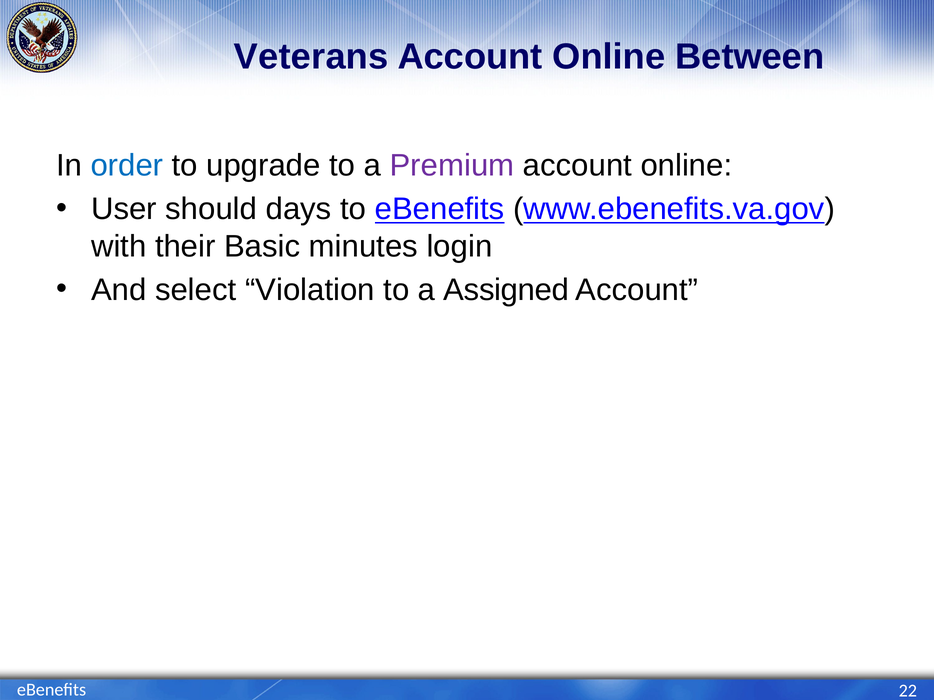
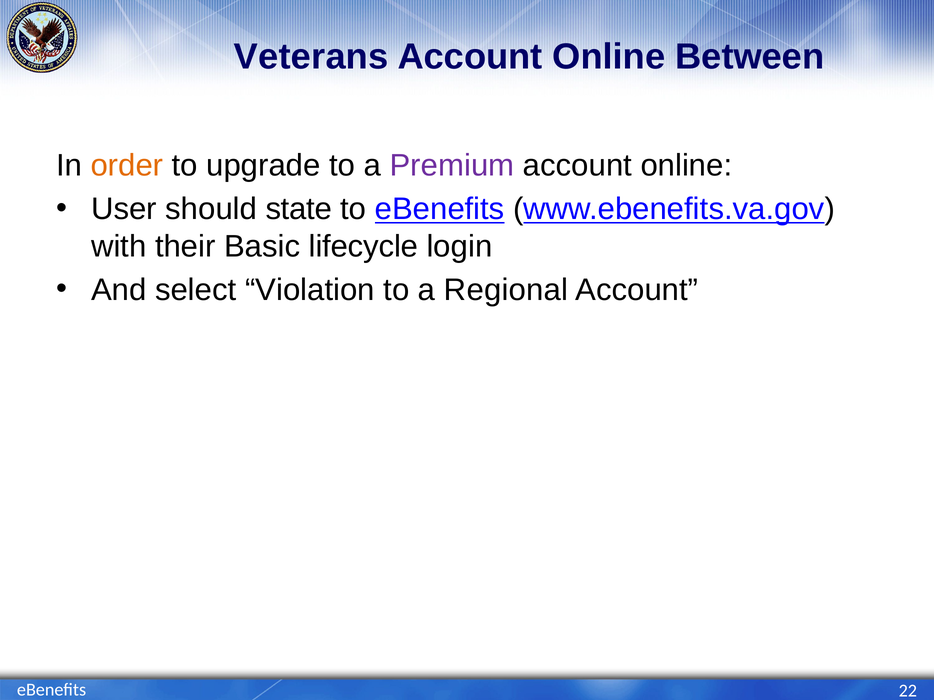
order colour: blue -> orange (127, 166)
days: days -> state (299, 209)
minutes: minutes -> lifecycle (364, 247)
Assigned: Assigned -> Regional (506, 290)
